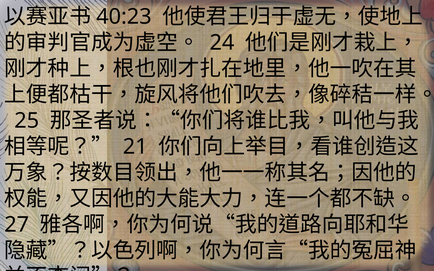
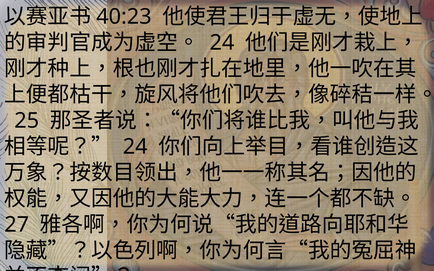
21: 21 -> 24 (135, 147)
